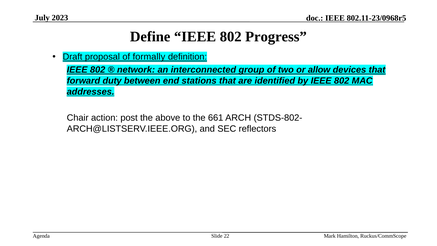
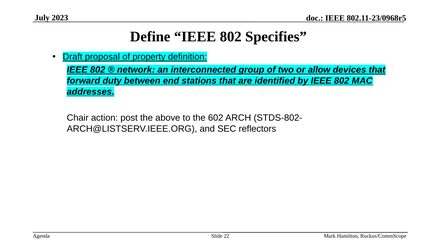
Progress: Progress -> Specifies (276, 37)
formally: formally -> property (149, 57)
661: 661 -> 602 (216, 118)
